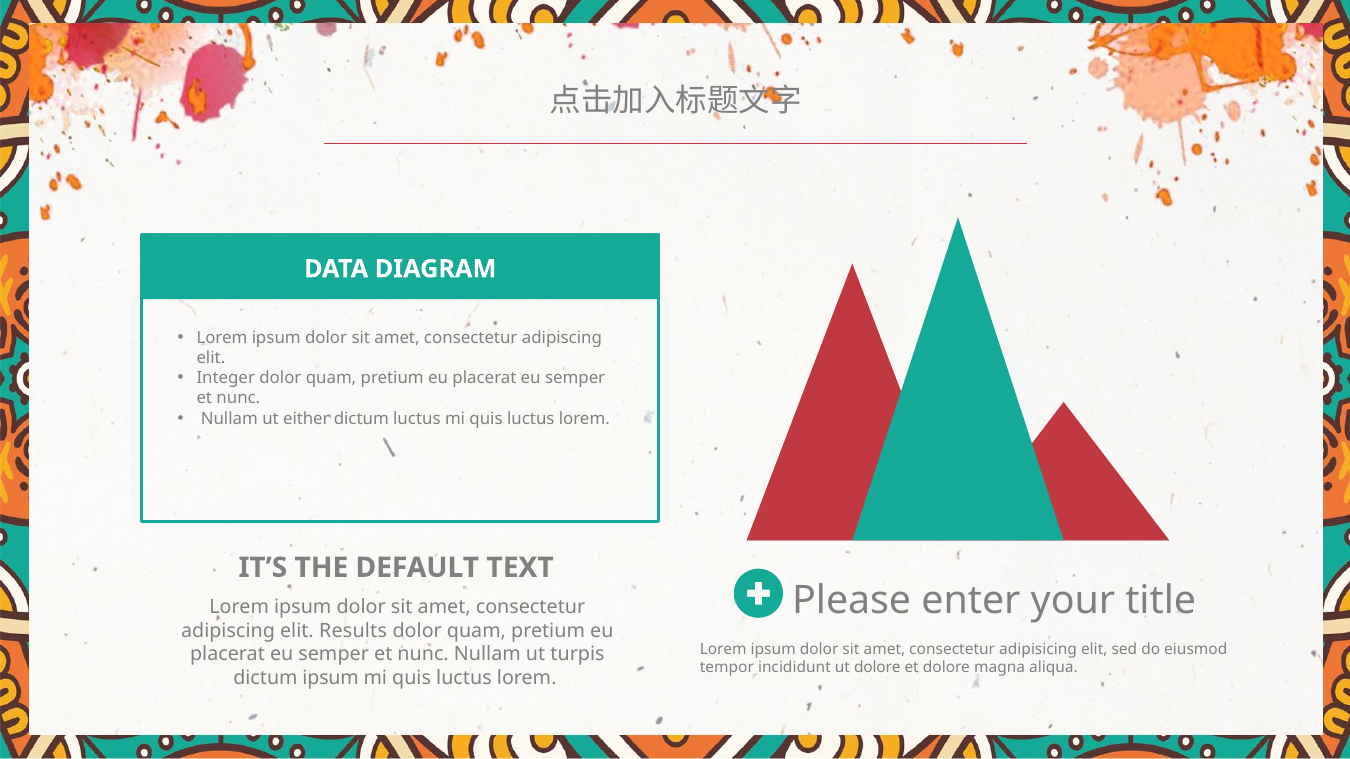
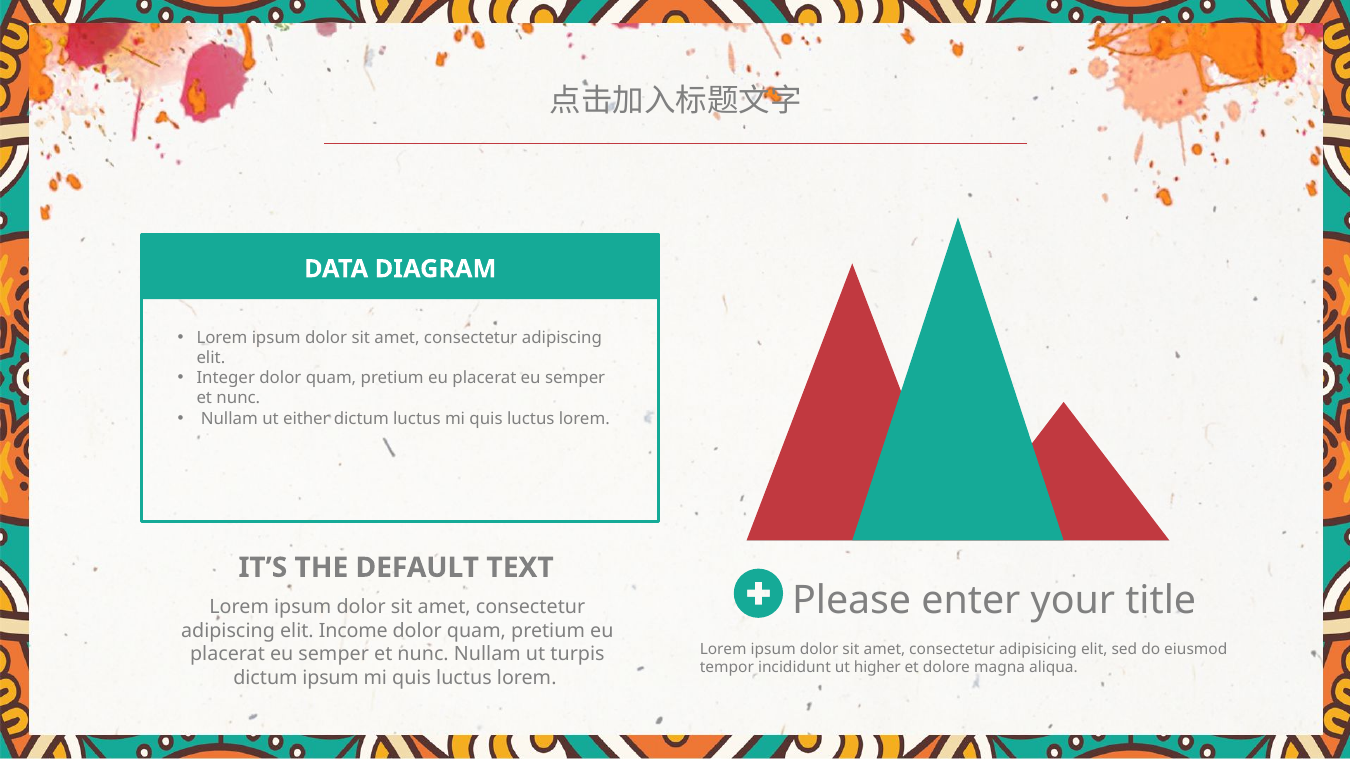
Results: Results -> Income (353, 631)
ut dolore: dolore -> higher (877, 668)
